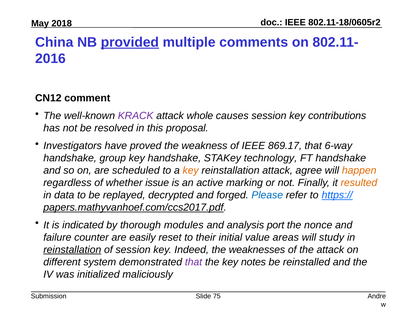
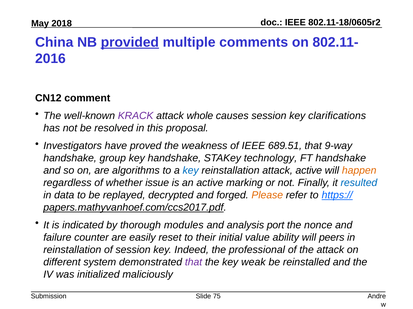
contributions: contributions -> clarifications (337, 116)
869.17: 869.17 -> 689.51 (285, 146)
6-way: 6-way -> 9-way (338, 146)
scheduled: scheduled -> algorithms (136, 171)
key colour: orange -> blue (191, 171)
attack agree: agree -> active (309, 171)
resulted colour: orange -> blue (359, 183)
Please colour: blue -> orange (267, 196)
areas: areas -> ability (286, 238)
study: study -> peers (332, 238)
reinstallation underline: present -> none (72, 250)
weaknesses: weaknesses -> professional (257, 250)
notes: notes -> weak (253, 263)
